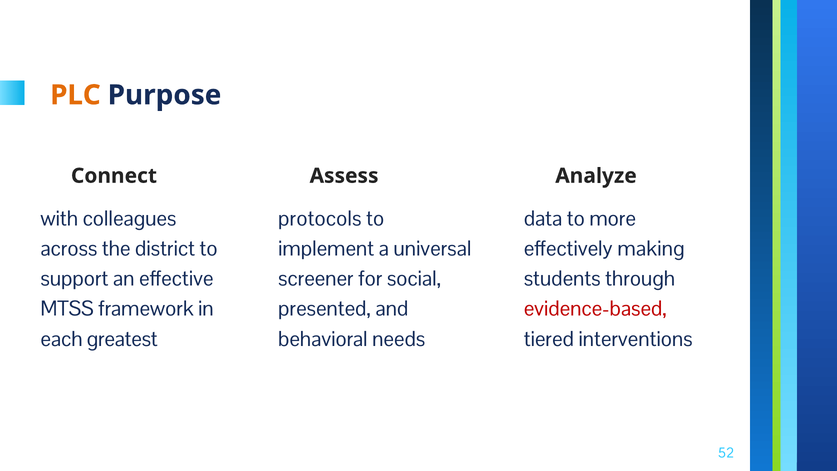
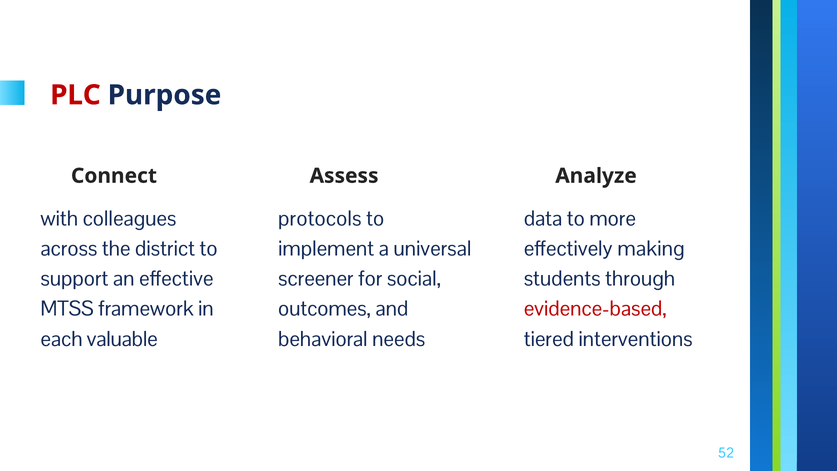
PLC colour: orange -> red (75, 95)
presented: presented -> outcomes (325, 309)
greatest: greatest -> valuable (122, 339)
